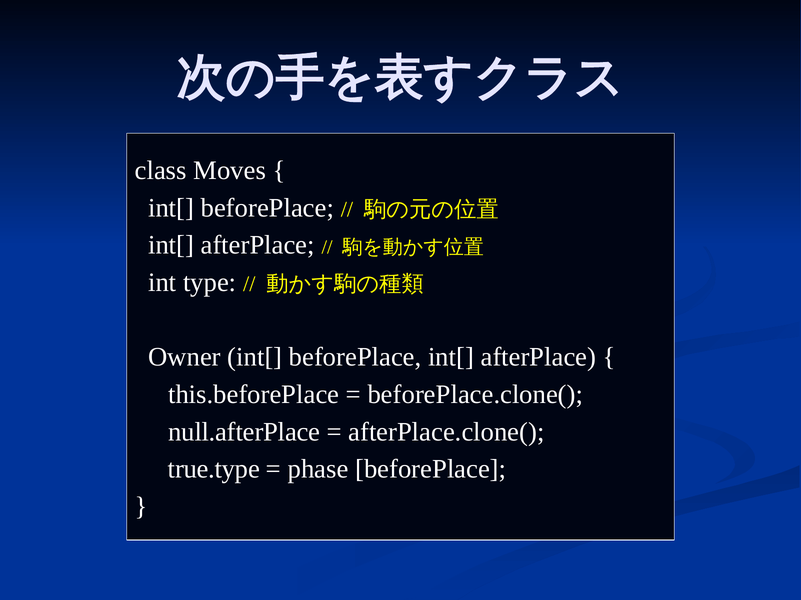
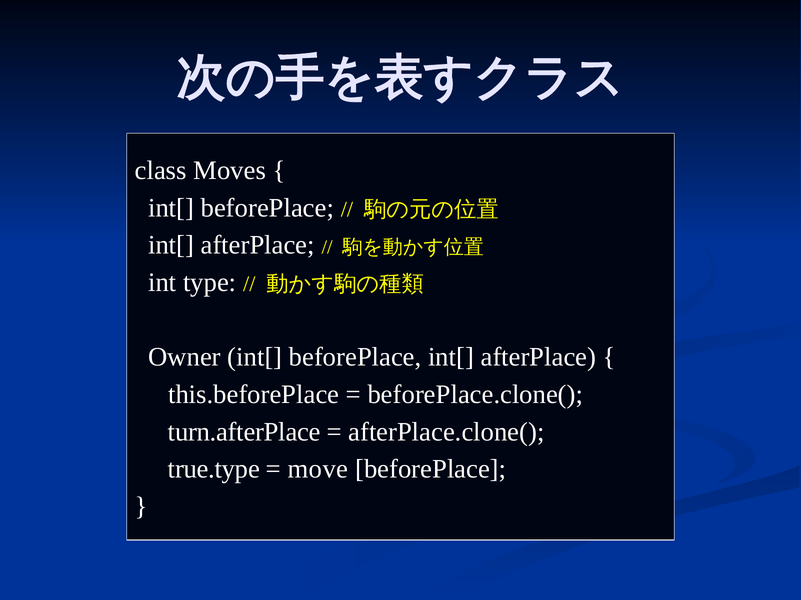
null.afterPlace: null.afterPlace -> turn.afterPlace (244, 432)
phase: phase -> move (318, 470)
